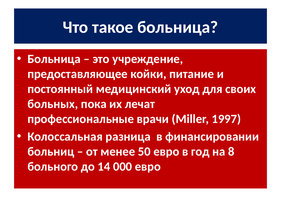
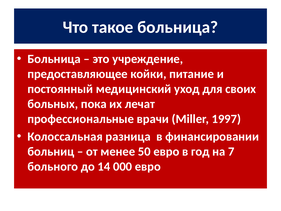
8: 8 -> 7 (231, 151)
